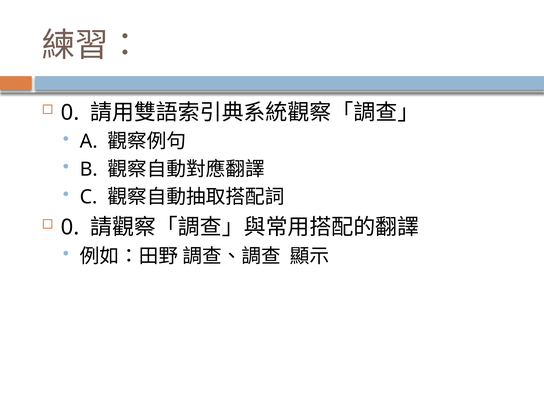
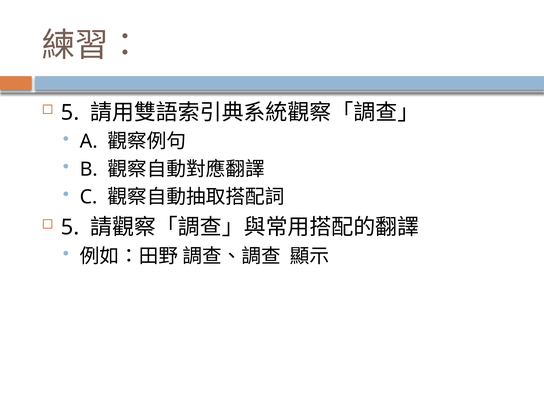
0: 0 -> 5 (70, 113)
0: 0 -> 5 (70, 227)
